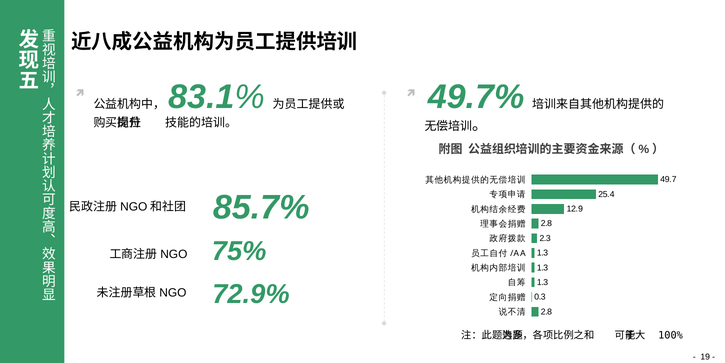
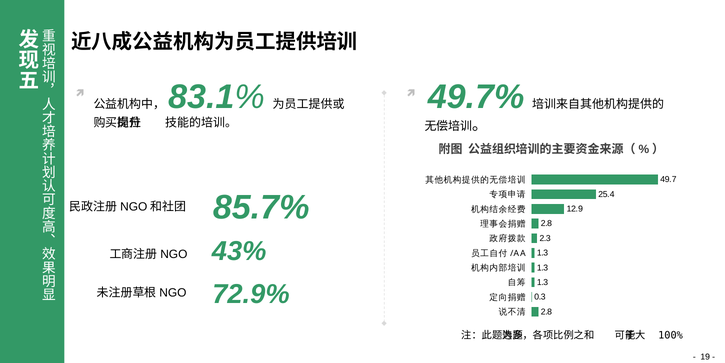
75%: 75% -> 43% (239, 251)
